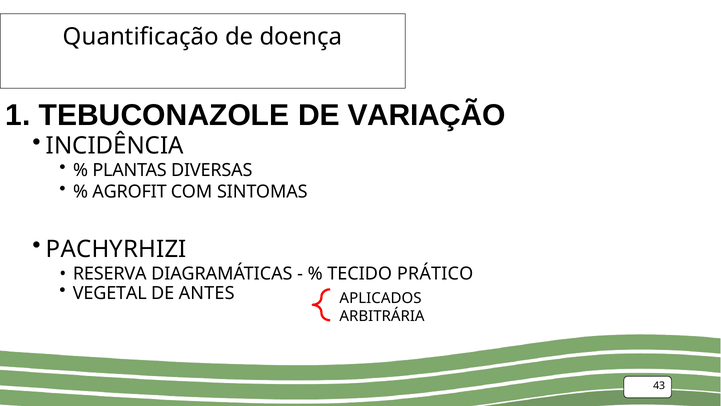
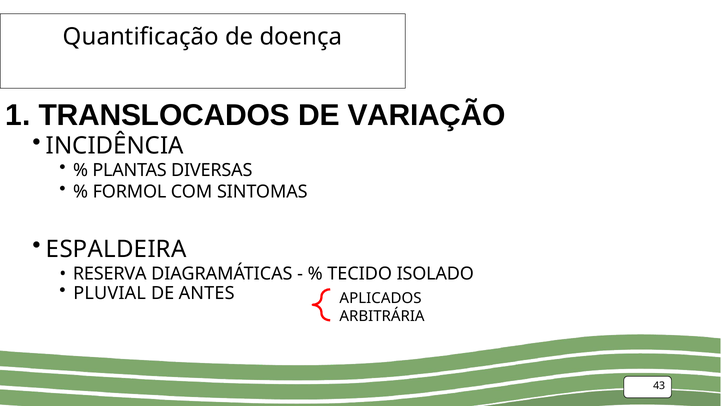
TEBUCONAZOLE: TEBUCONAZOLE -> TRANSLOCADOS (164, 115)
AGROFIT: AGROFIT -> FORMOL (130, 192)
PACHYRHIZI: PACHYRHIZI -> ESPALDEIRA (116, 249)
PRÁTICO: PRÁTICO -> ISOLADO (435, 273)
VEGETAL: VEGETAL -> PLUVIAL (110, 293)
